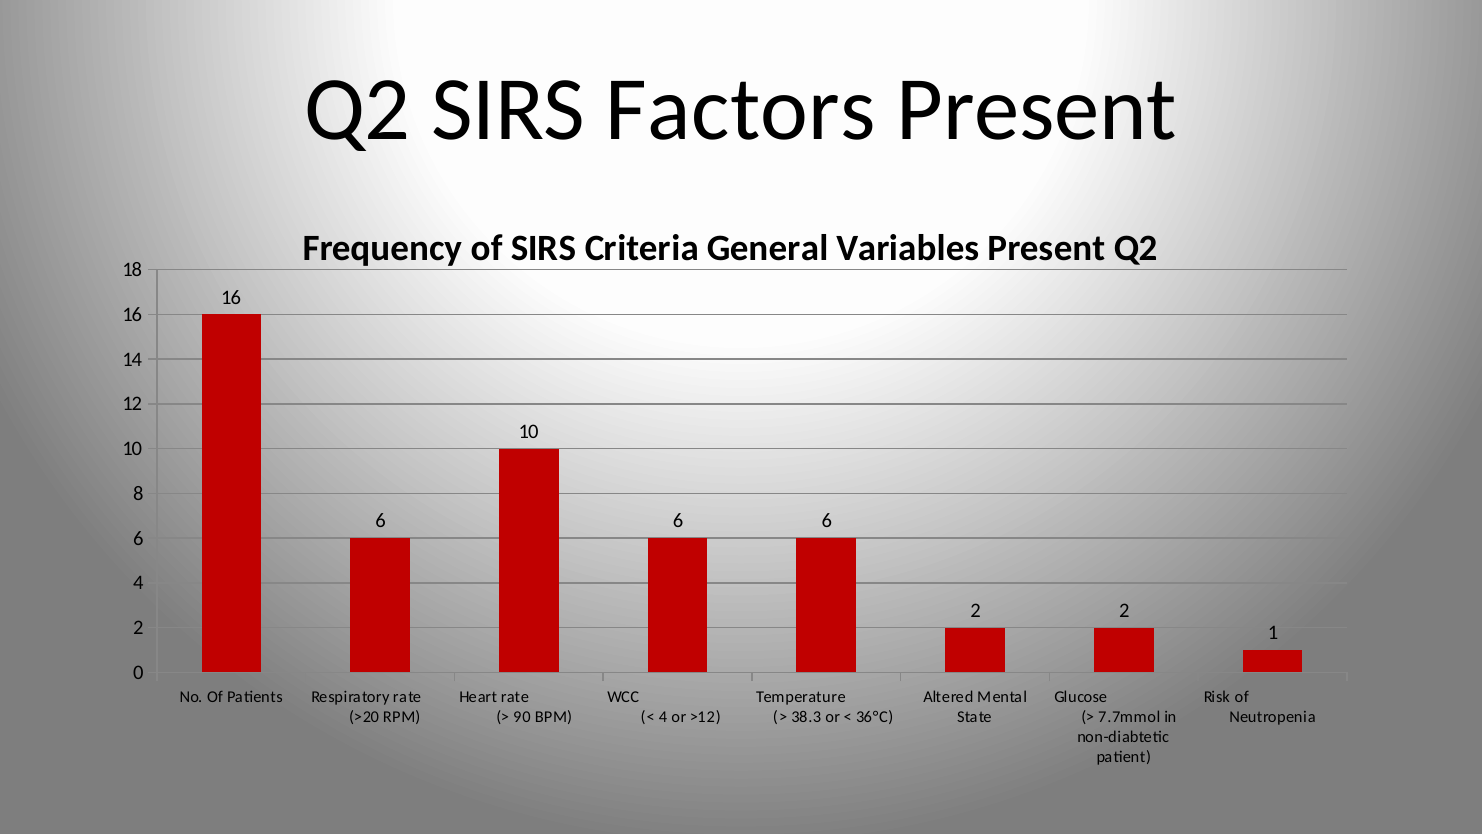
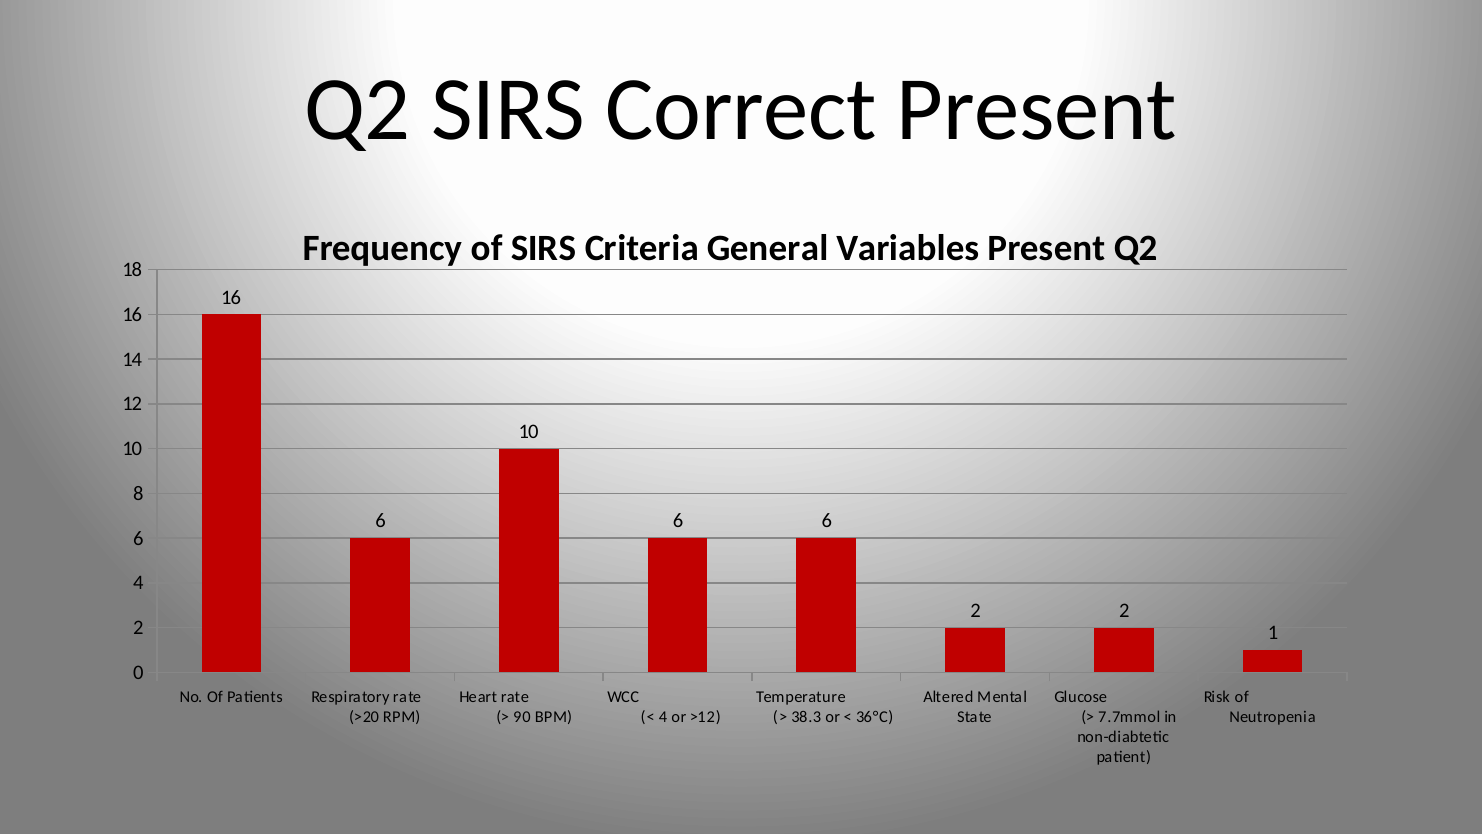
Factors: Factors -> Correct (741, 109)
